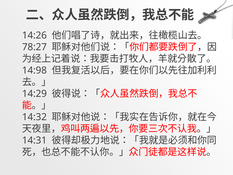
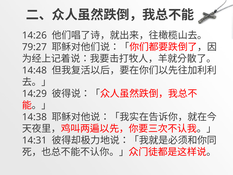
78:27: 78:27 -> 79:27 (34, 47)
14:98: 14:98 -> 14:48 (34, 70)
14:32: 14:32 -> 14:38 (34, 117)
